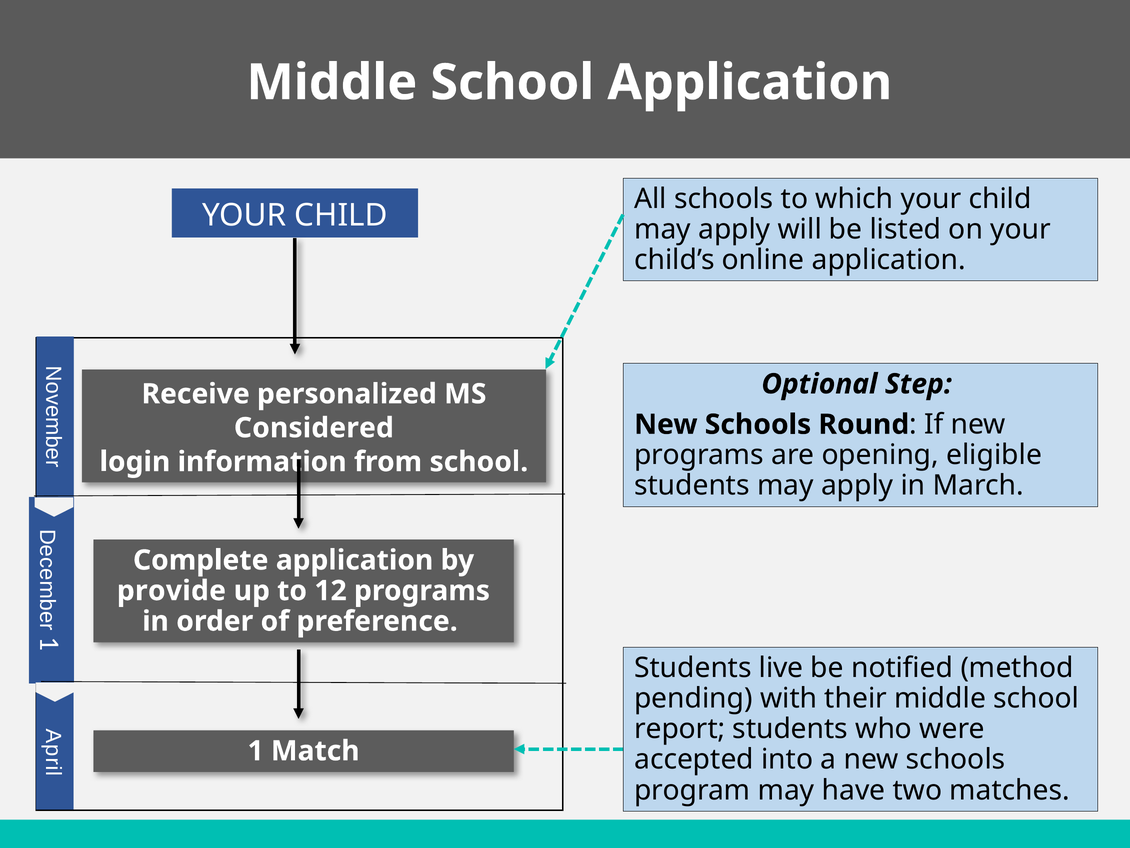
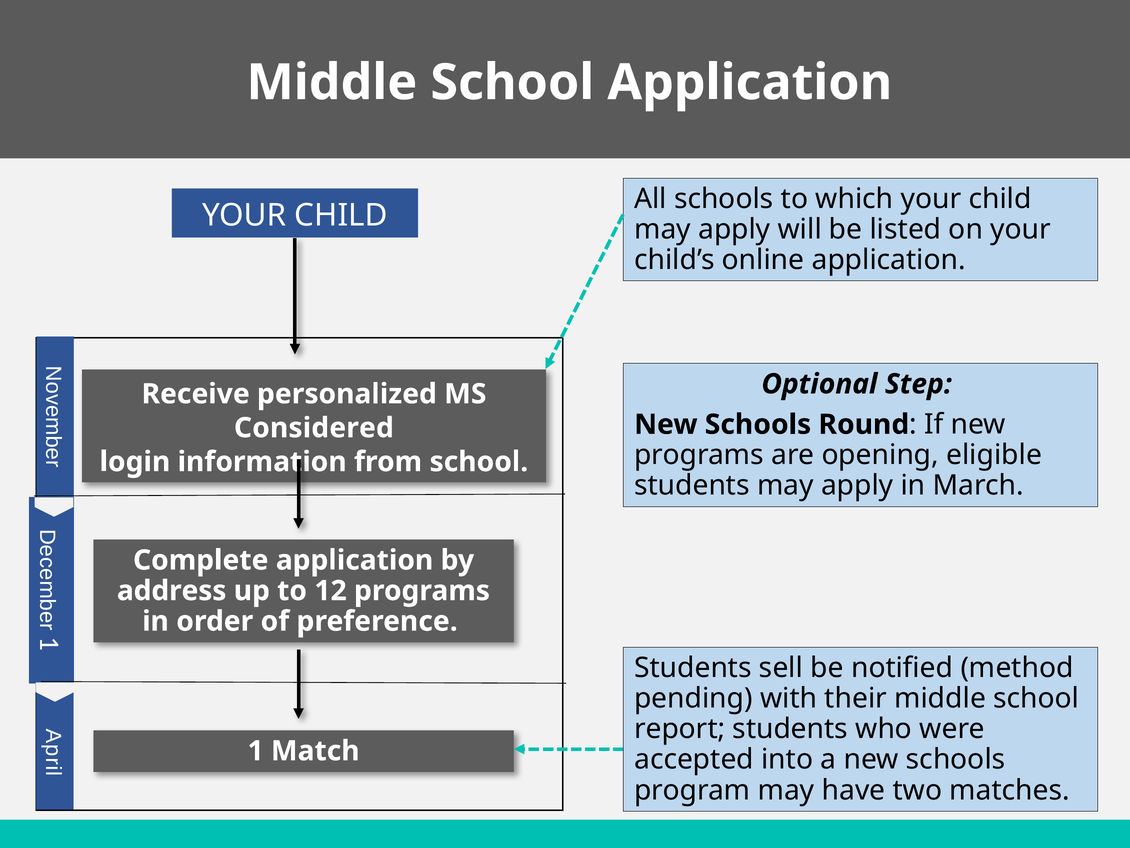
provide: provide -> address (172, 590)
live: live -> sell (781, 668)
